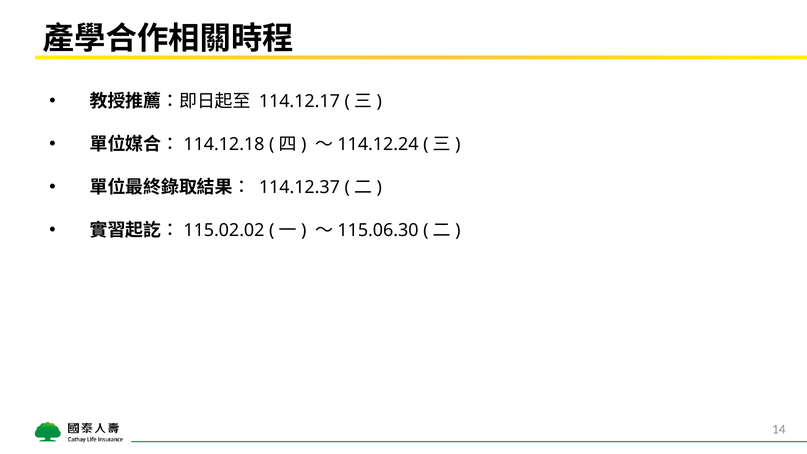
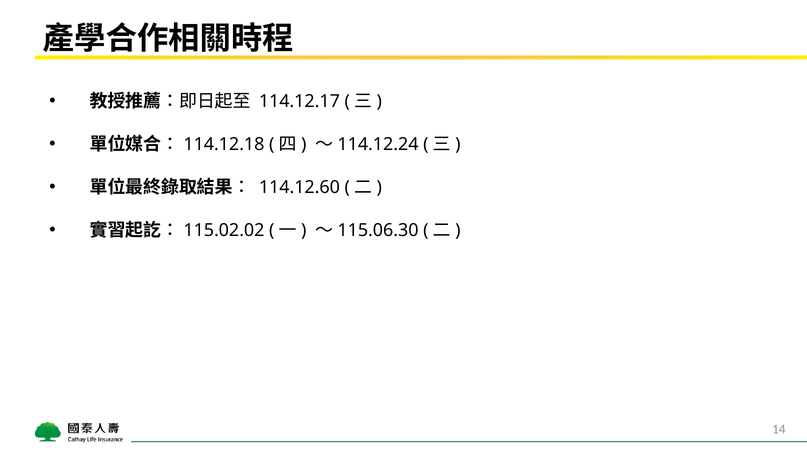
114.12.37: 114.12.37 -> 114.12.60 (299, 187)
